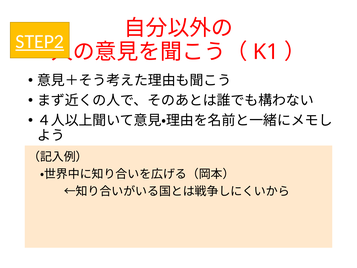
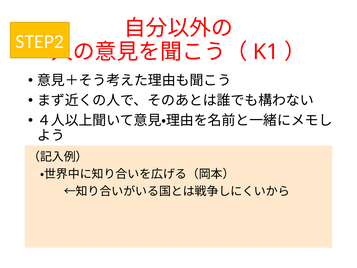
STEP2 underline: present -> none (40, 41)
